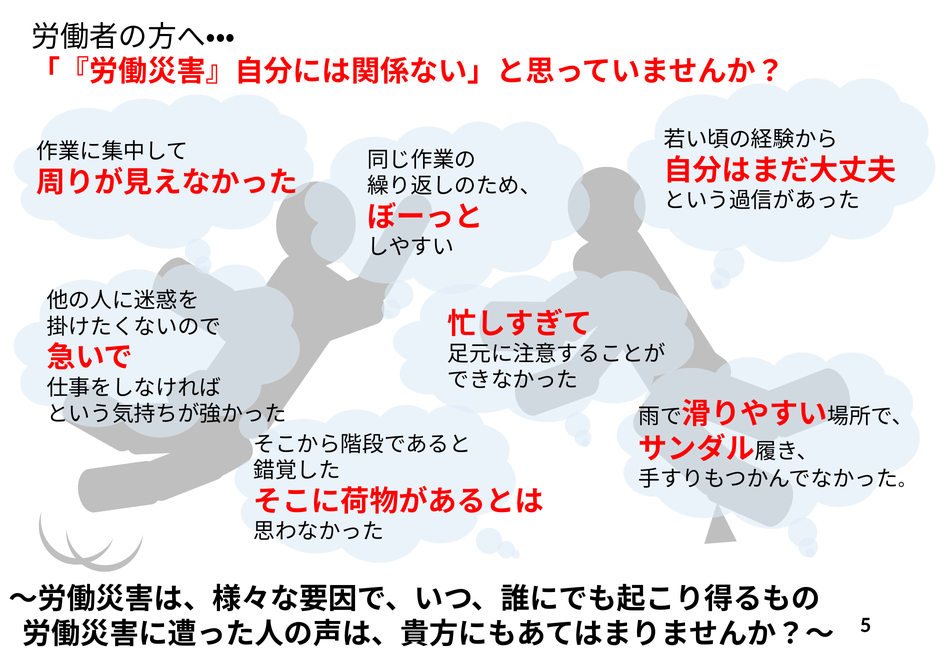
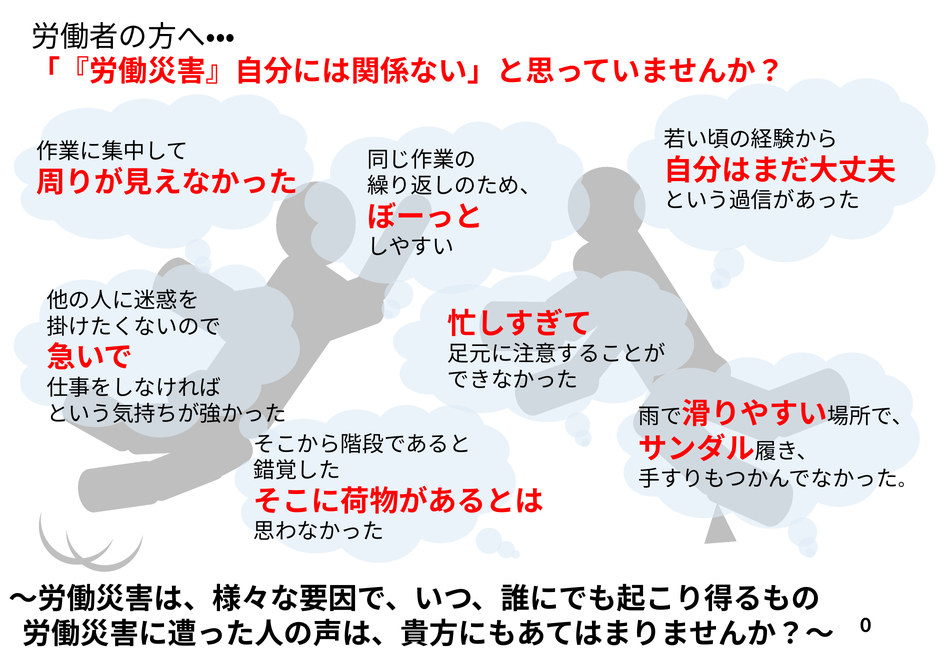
5: 5 -> 0 (866, 625)
